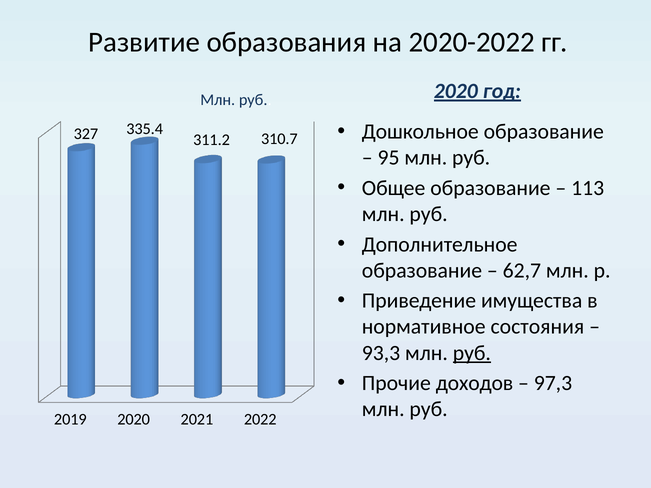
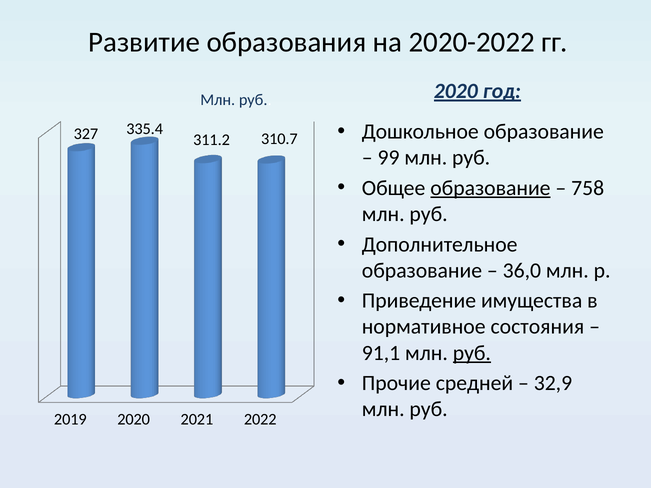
95: 95 -> 99 (389, 158)
образование underline: none -> present (490, 188)
113: 113 -> 758 (588, 188)
62,7: 62,7 -> 36,0 (522, 271)
93,3: 93,3 -> 91,1 (381, 353)
доходов: доходов -> средней (474, 383)
97,3: 97,3 -> 32,9 (553, 383)
